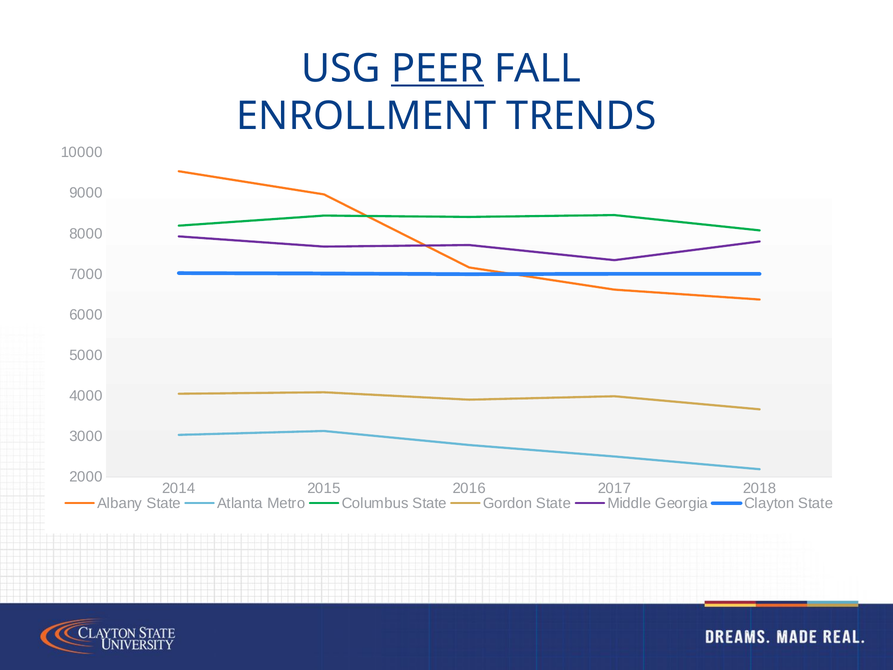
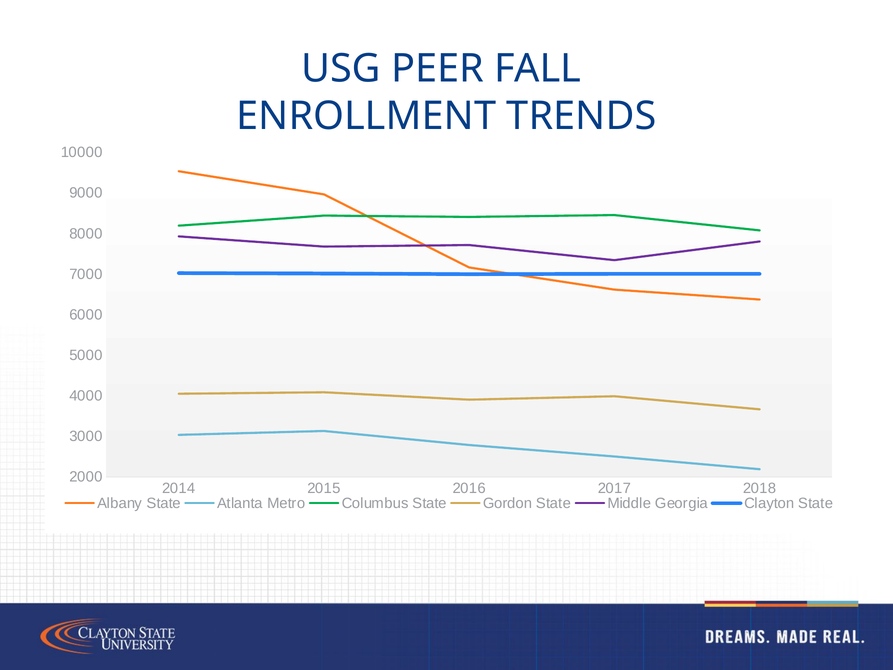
PEER underline: present -> none (438, 68)
